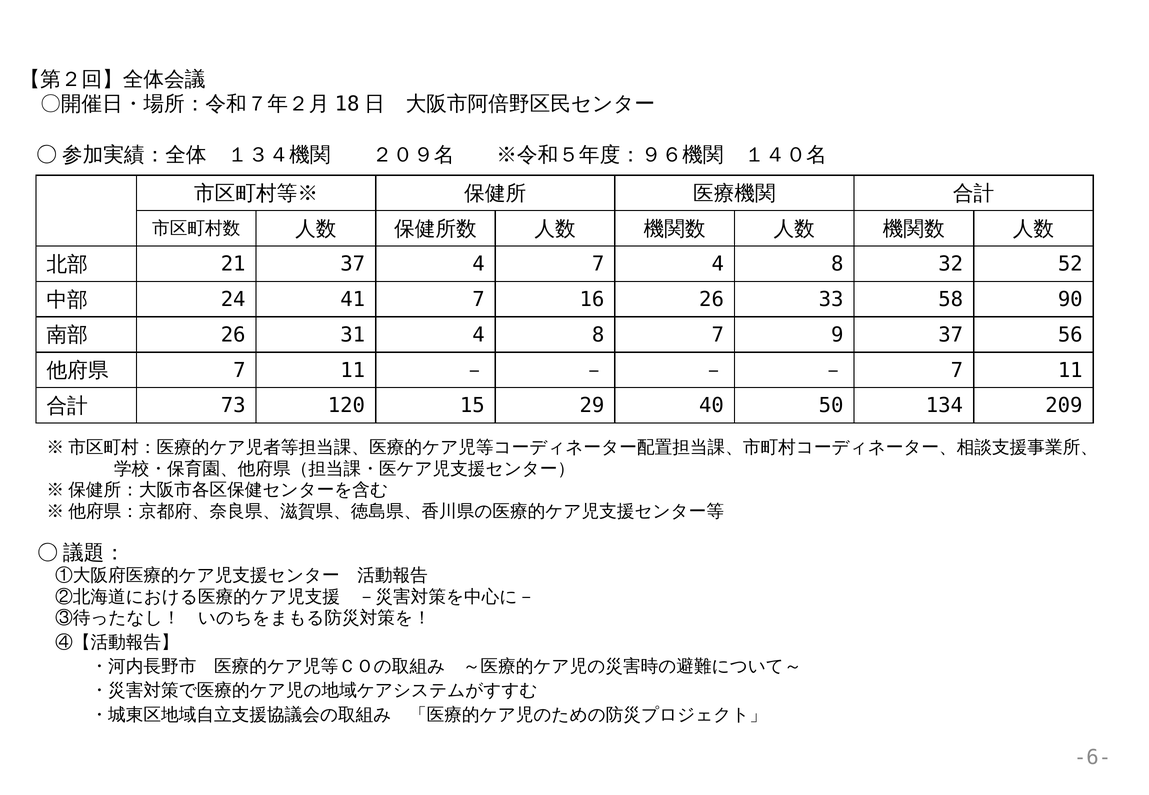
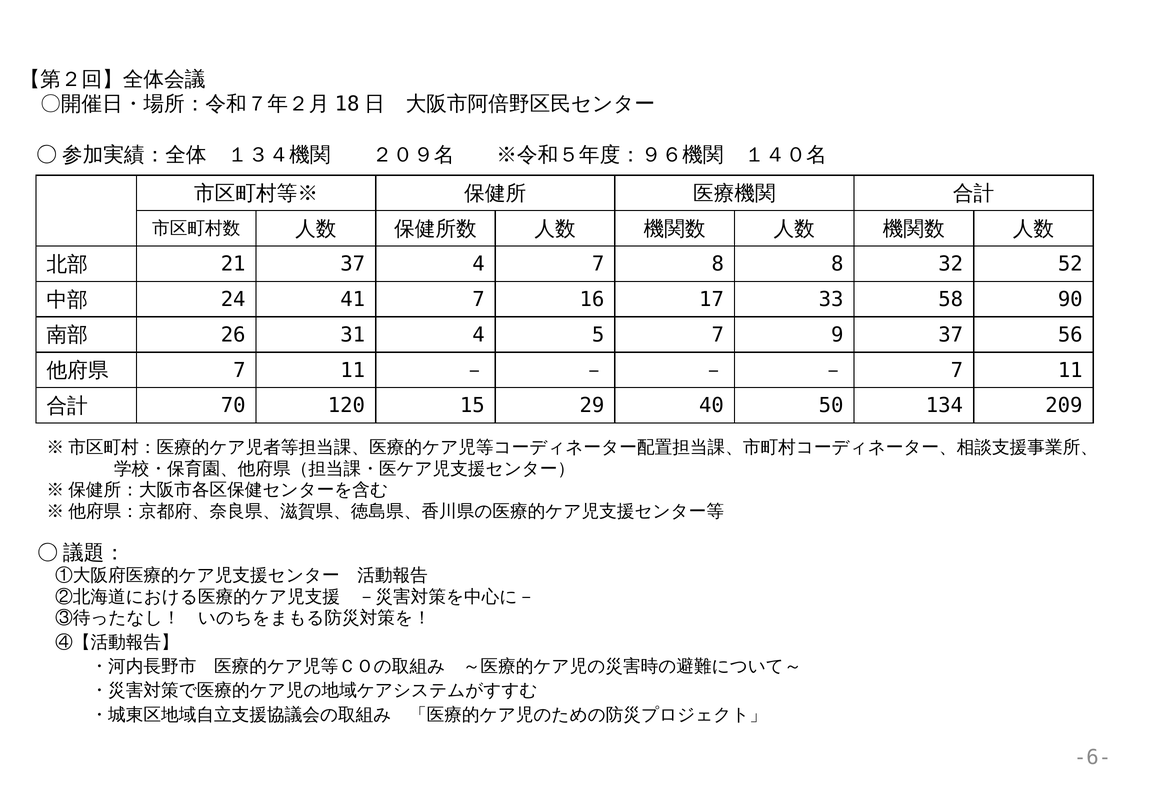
7 4: 4 -> 8 (718, 264)
16 26: 26 -> 17 (712, 300)
31 4 8: 8 -> 5 (598, 335)
73: 73 -> 70 (233, 406)
